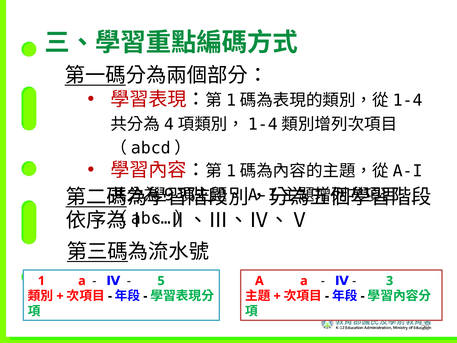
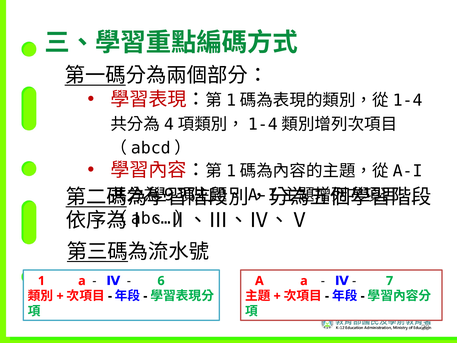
5: 5 -> 6 (161, 281)
3: 3 -> 7 (390, 281)
